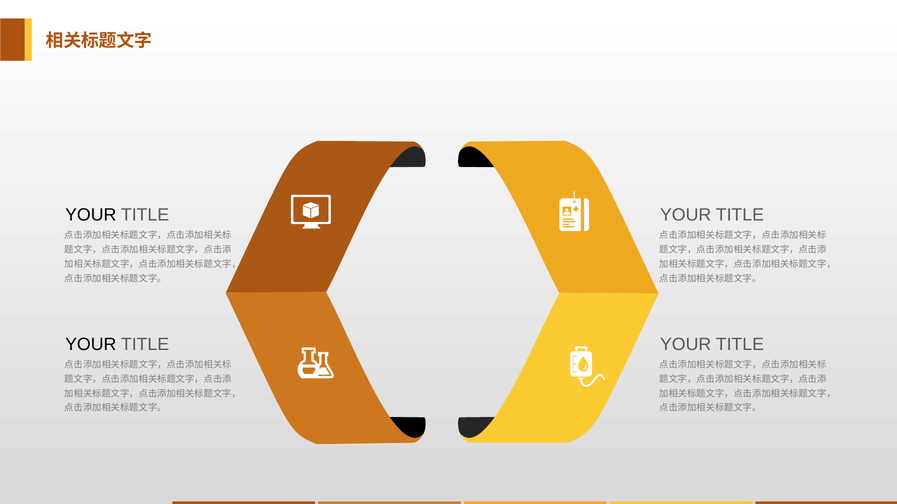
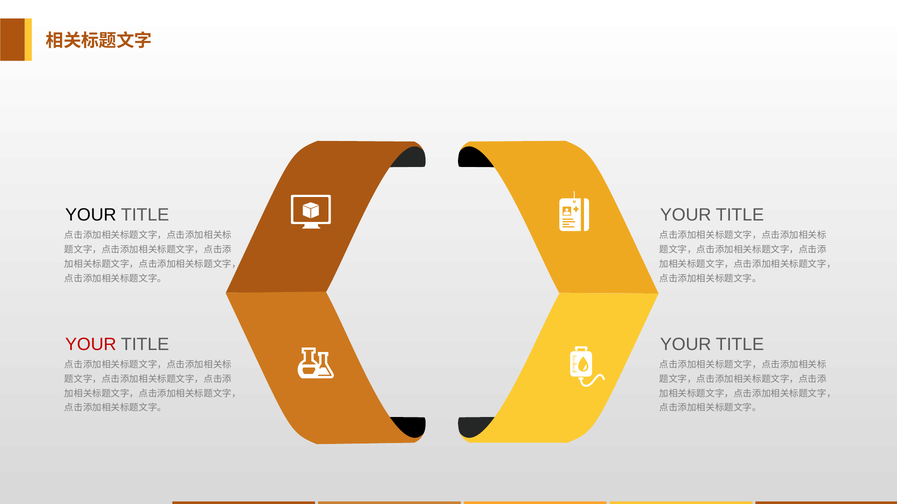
YOUR colour: black -> red (91, 345)
